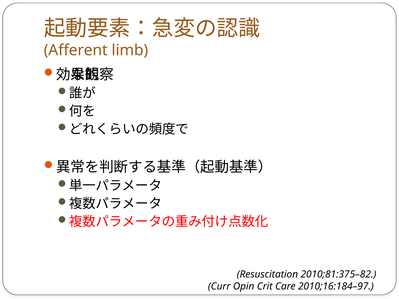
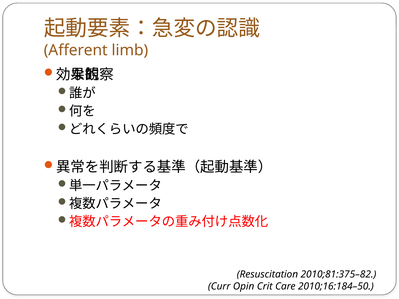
2010;16:184–97: 2010;16:184–97 -> 2010;16:184–50 (336, 286)
